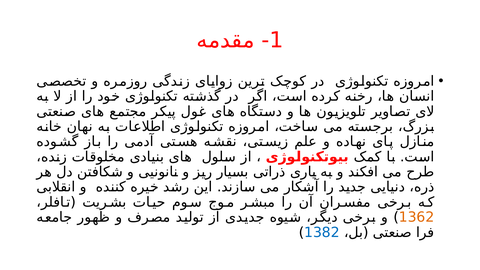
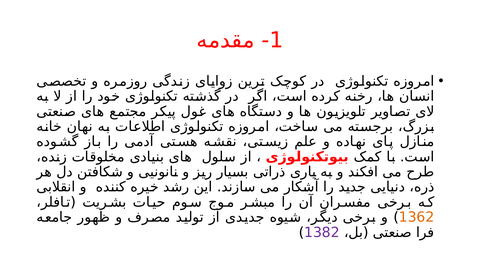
1382 colour: blue -> purple (322, 232)
